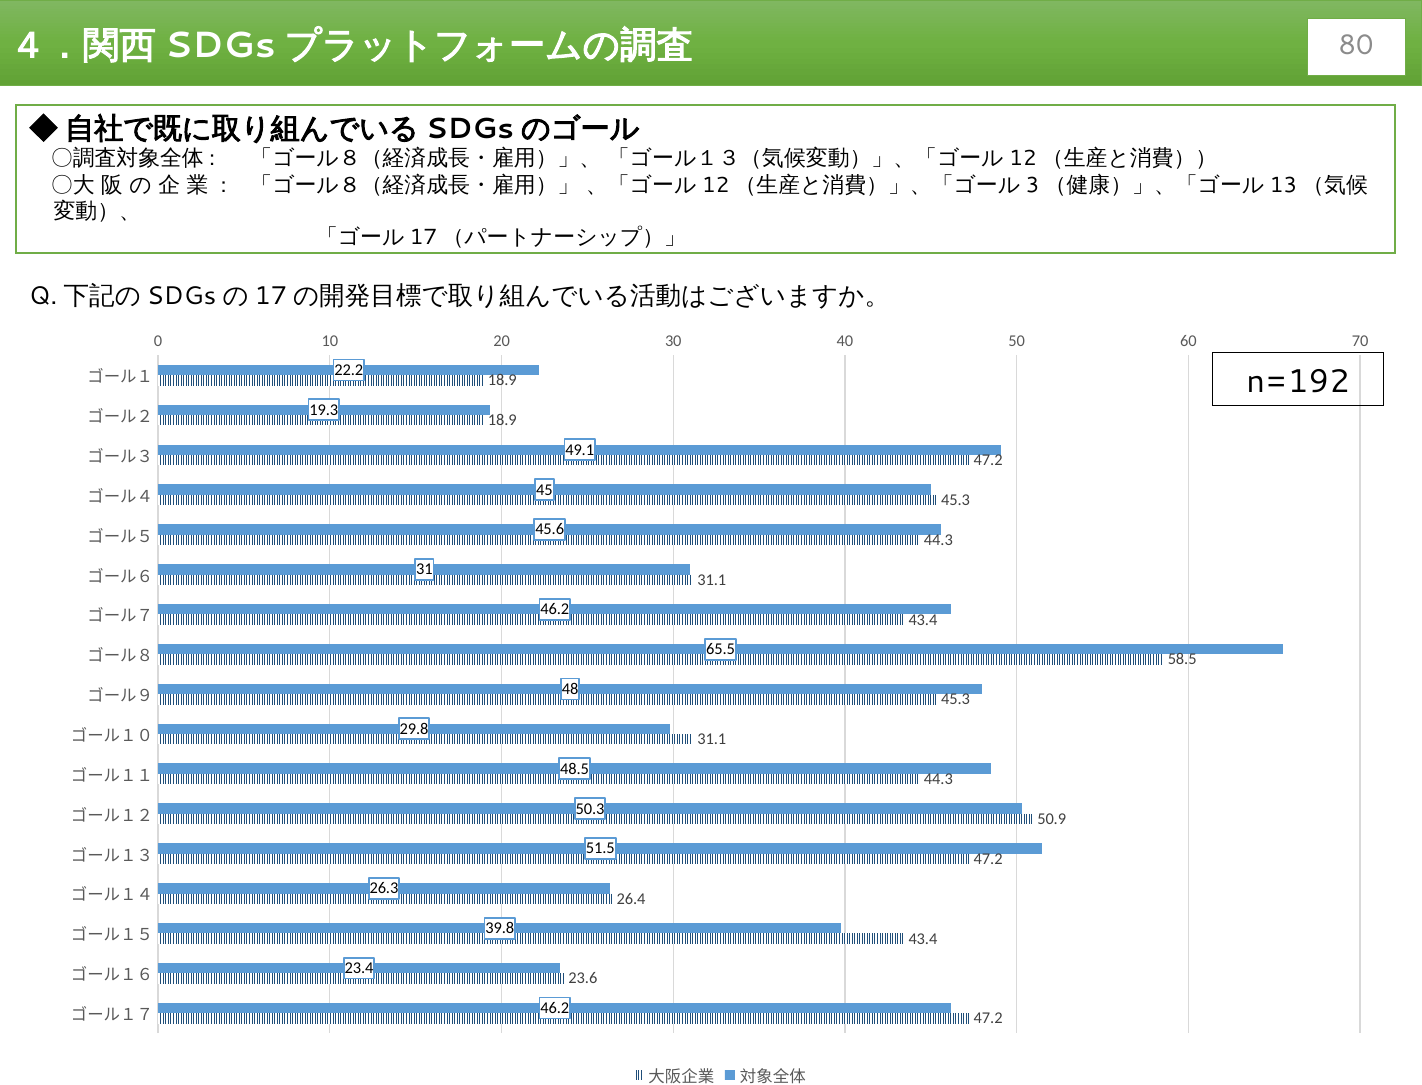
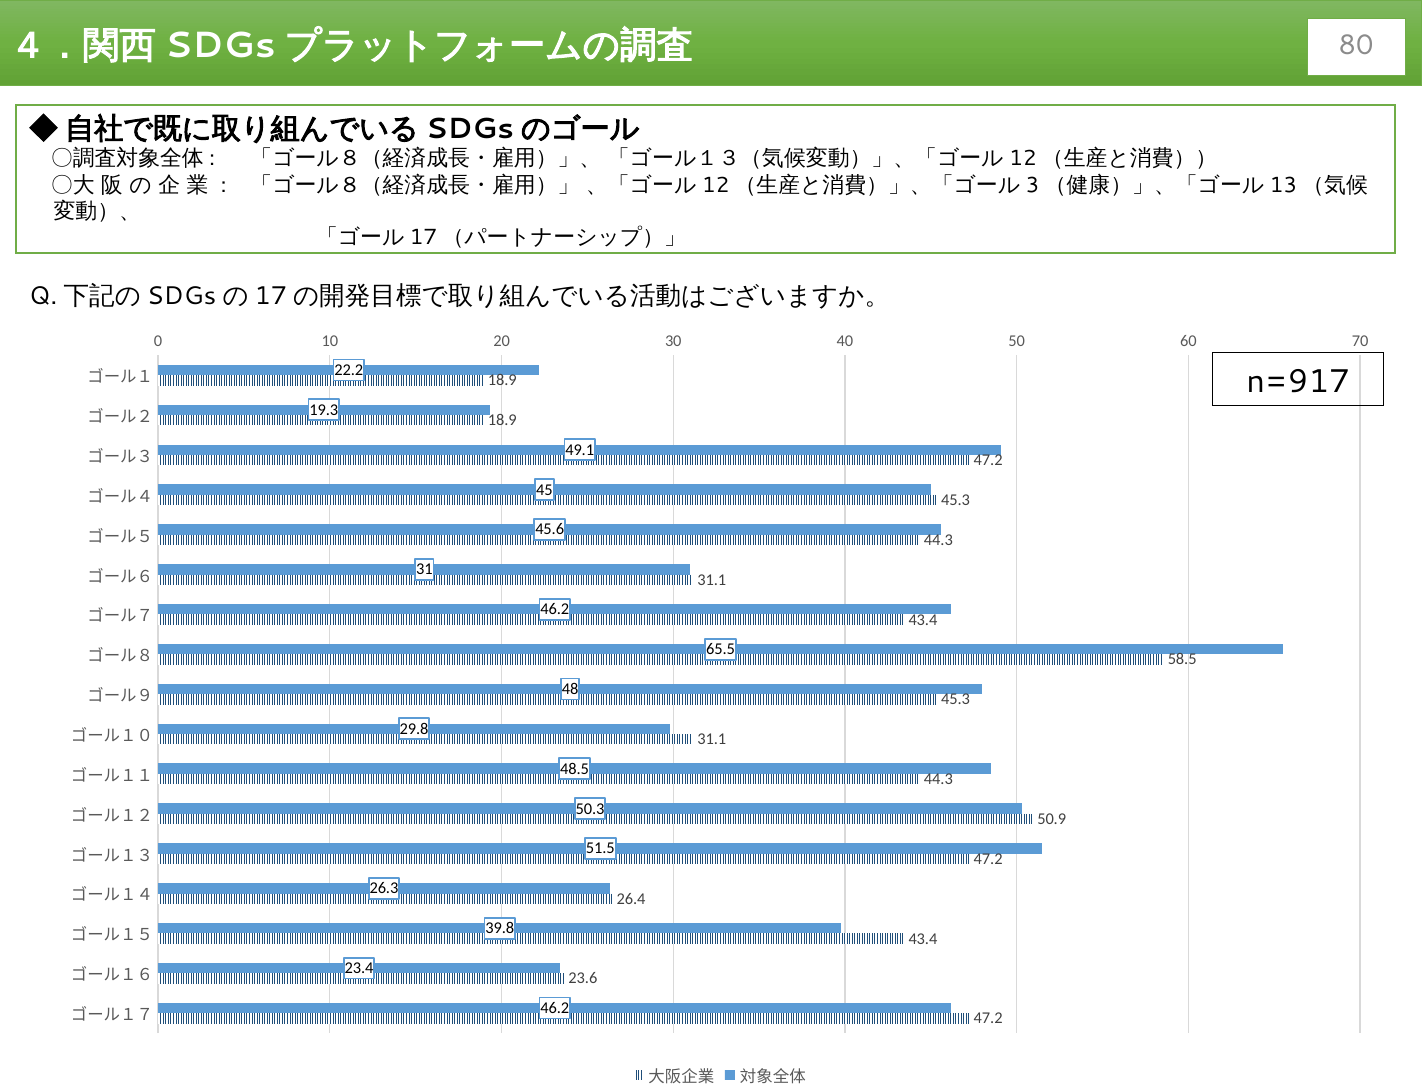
n=192: n=192 -> n=917 (1298, 381)
